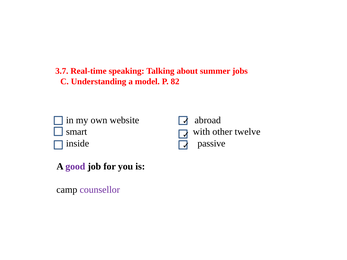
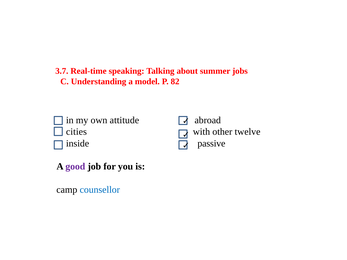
website: website -> attitude (124, 120)
smart: smart -> cities (76, 132)
counsellor colour: purple -> blue (100, 190)
